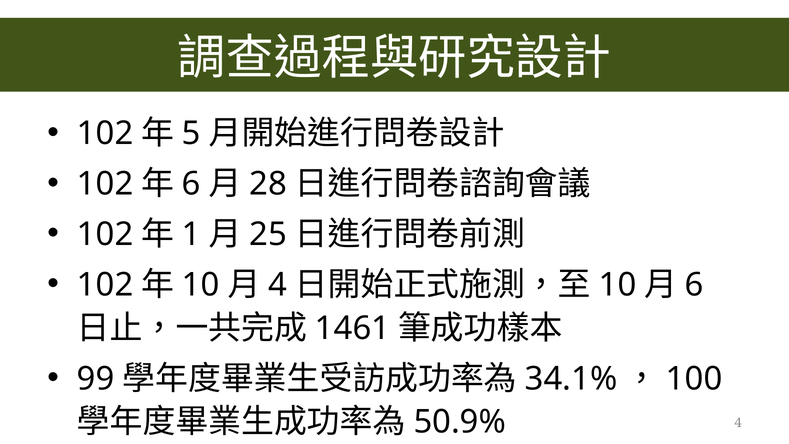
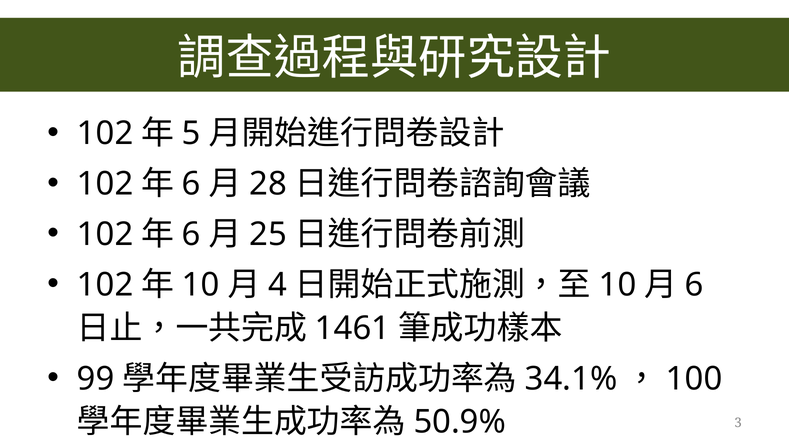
1: 1 -> 6 (191, 234)
4: 4 -> 3 (738, 423)
